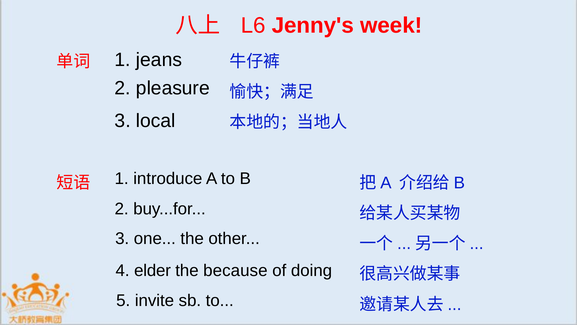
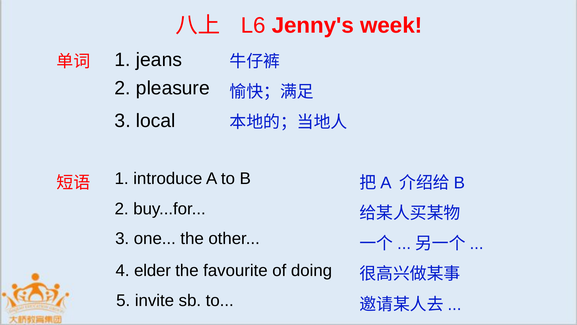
because: because -> favourite (235, 270)
